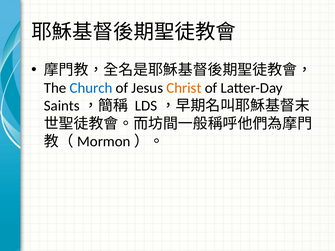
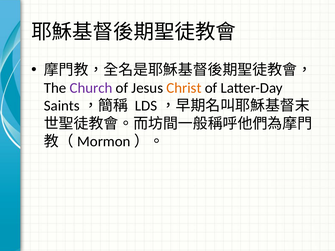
Church colour: blue -> purple (91, 88)
